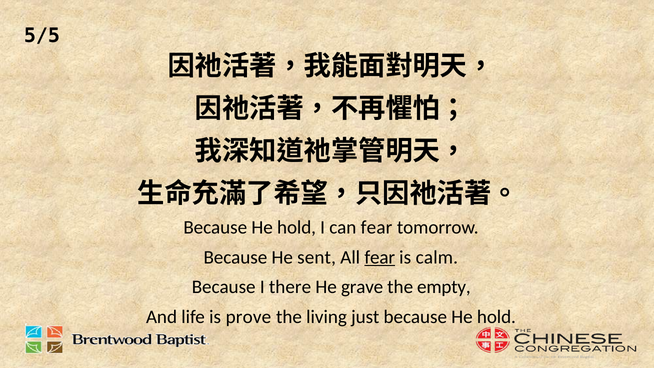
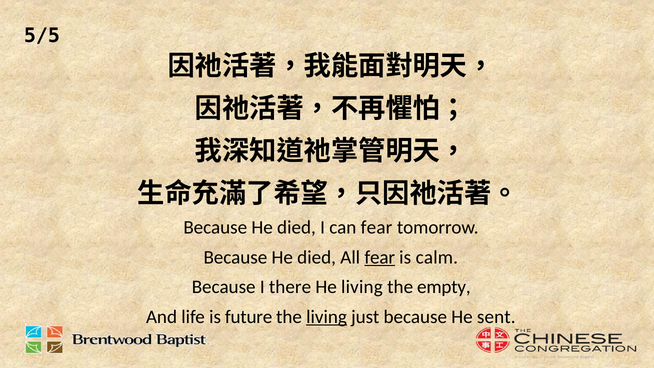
hold: hold -> died (296, 228)
sent: sent -> died (317, 257)
He grave: grave -> living (362, 287)
prove: prove -> future (249, 317)
living underline: none -> present (327, 317)
just because He hold: hold -> sent (496, 317)
